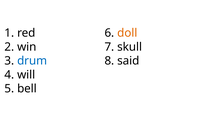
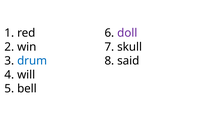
doll colour: orange -> purple (127, 33)
